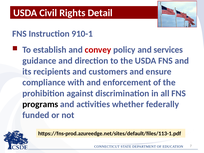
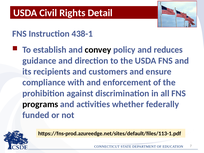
910-1: 910-1 -> 438-1 (82, 34)
convey colour: red -> black (98, 50)
services: services -> reduces (168, 50)
